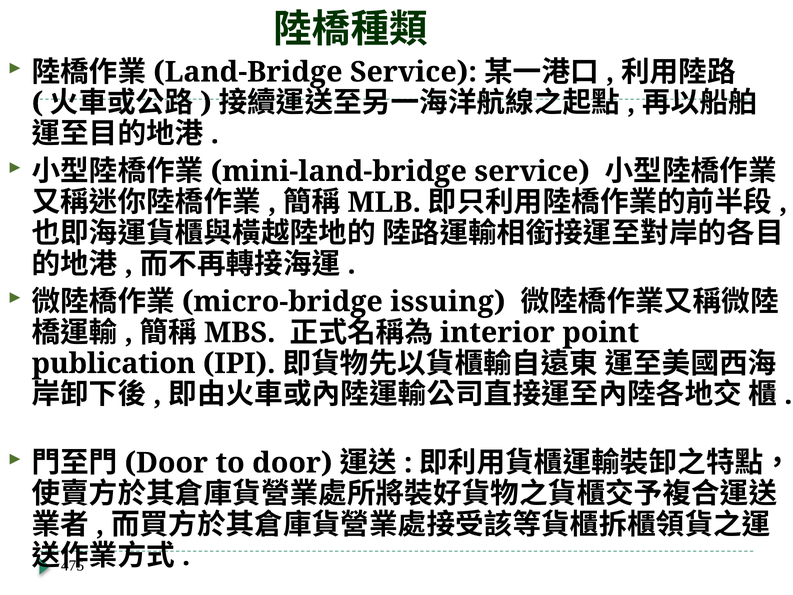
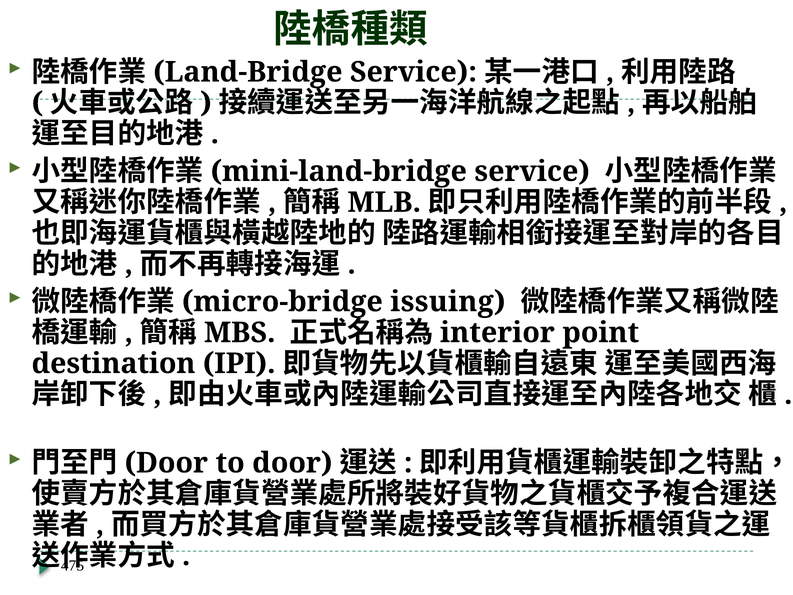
publication: publication -> destination (114, 363)
